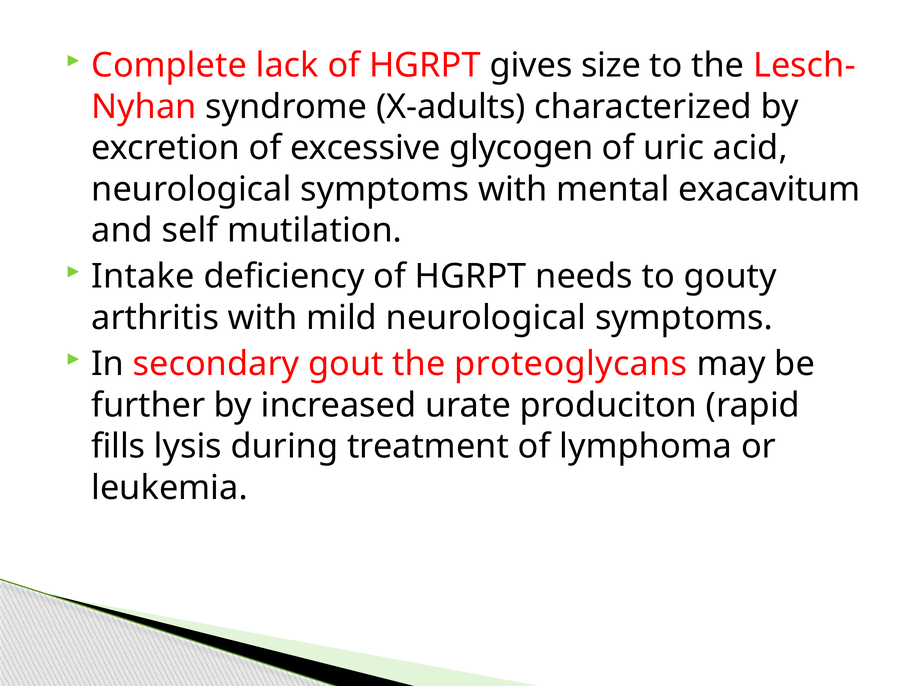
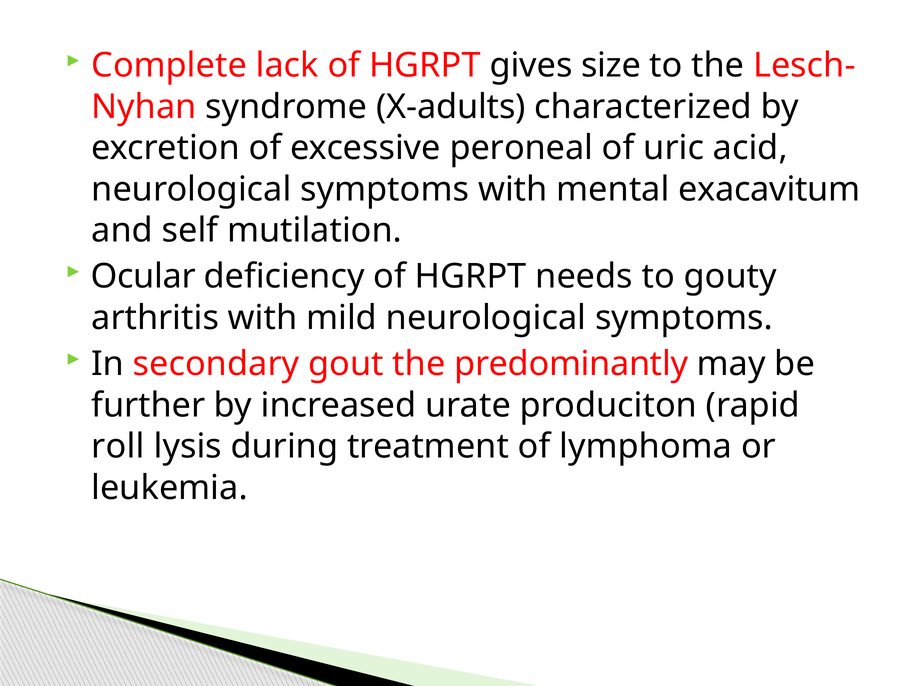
glycogen: glycogen -> peroneal (521, 148)
Intake: Intake -> Ocular (143, 277)
proteoglycans: proteoglycans -> predominantly (571, 364)
fills: fills -> roll (118, 447)
